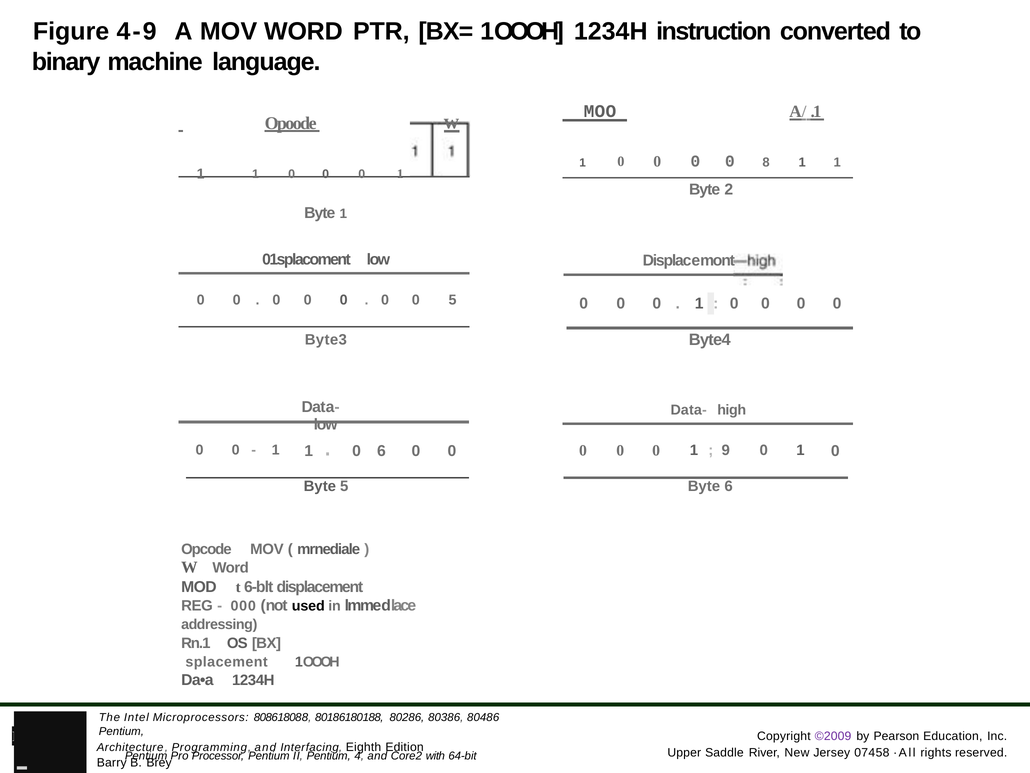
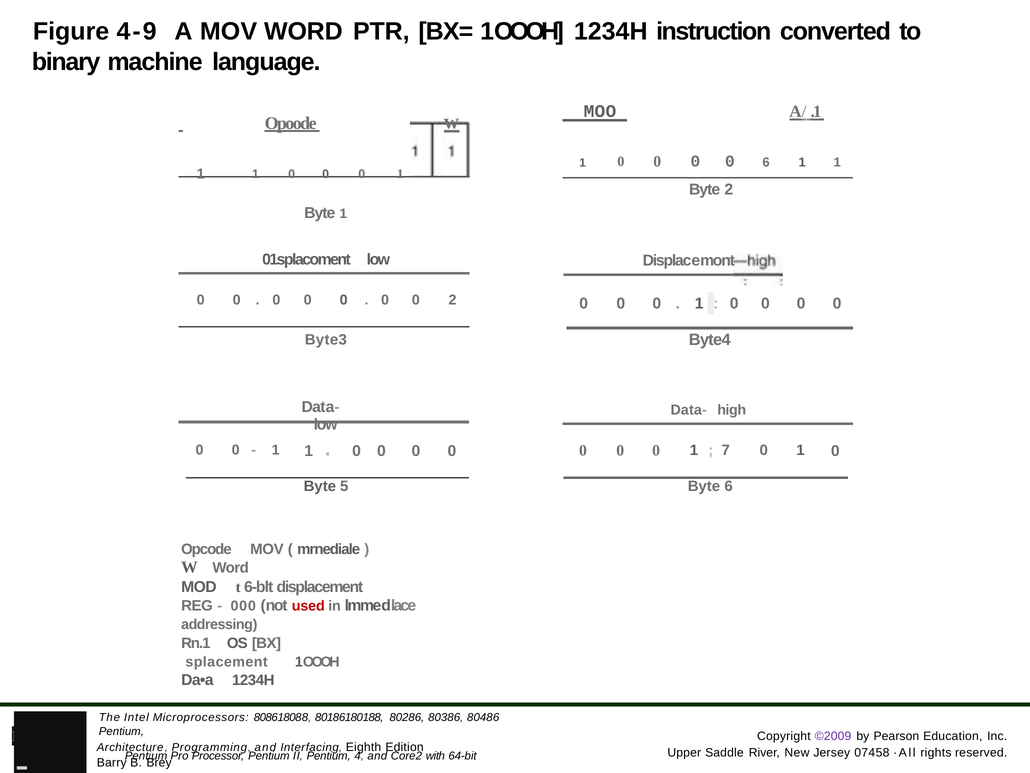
0 8: 8 -> 6 (766, 162)
0 5: 5 -> 2 (453, 300)
6: 6 -> 0 (381, 451)
9: 9 -> 7 (726, 450)
used colour: black -> red (308, 606)
